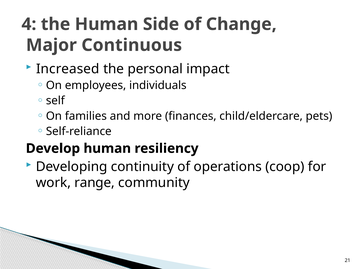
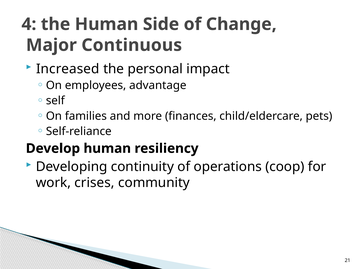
individuals: individuals -> advantage (158, 85)
range: range -> crises (94, 183)
